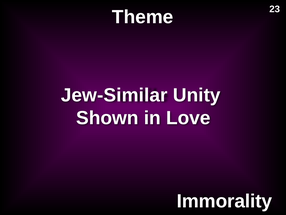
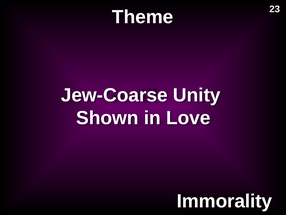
Jew-Similar: Jew-Similar -> Jew-Coarse (114, 95)
